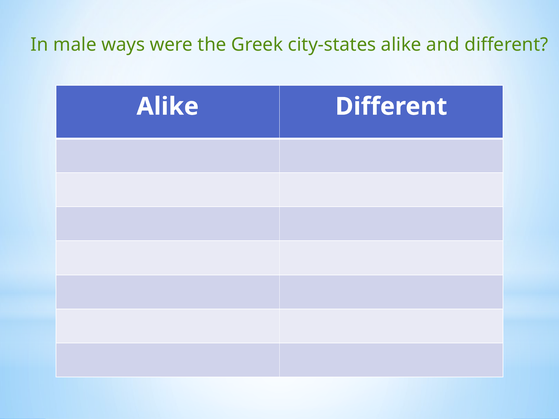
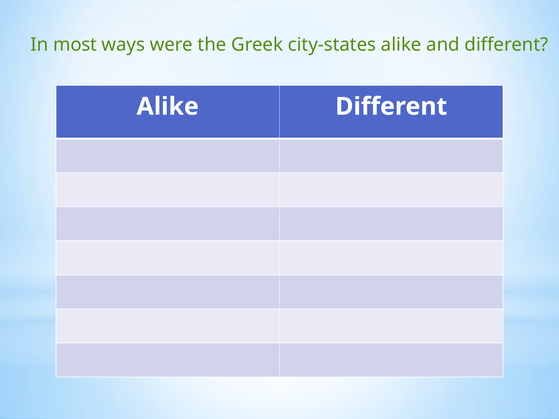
male: male -> most (75, 45)
